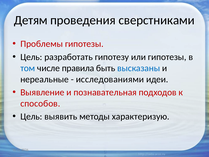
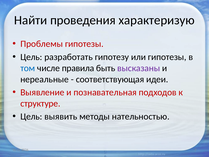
Детям: Детям -> Найти (31, 20)
сверстниками: сверстниками -> характеризую (157, 20)
высказаны colour: blue -> purple (139, 68)
исследованиями: исследованиями -> соответствующая (110, 79)
способов: способов -> структуре (40, 103)
характеризую: характеризую -> нательностью (141, 116)
